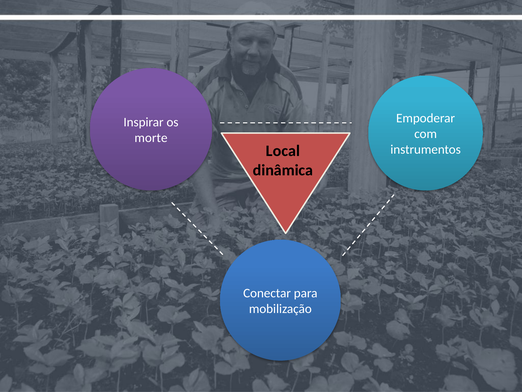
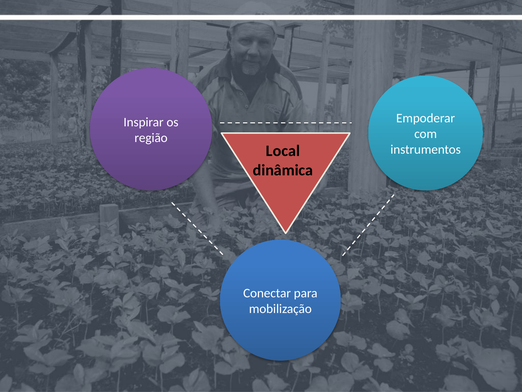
morte: morte -> região (151, 138)
